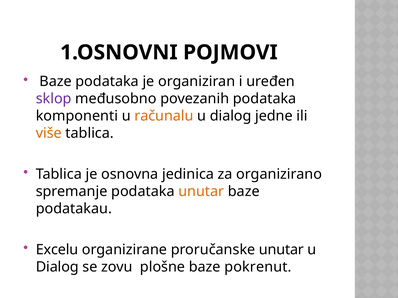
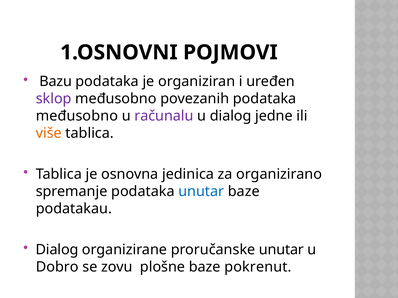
Baze: Baze -> Bazu (56, 82)
komponenti: komponenti -> međusobno (77, 116)
računalu colour: orange -> purple (164, 116)
unutar colour: orange -> blue (201, 192)
Excelu: Excelu -> Dialog (57, 250)
Dialog: Dialog -> Dobro (57, 267)
